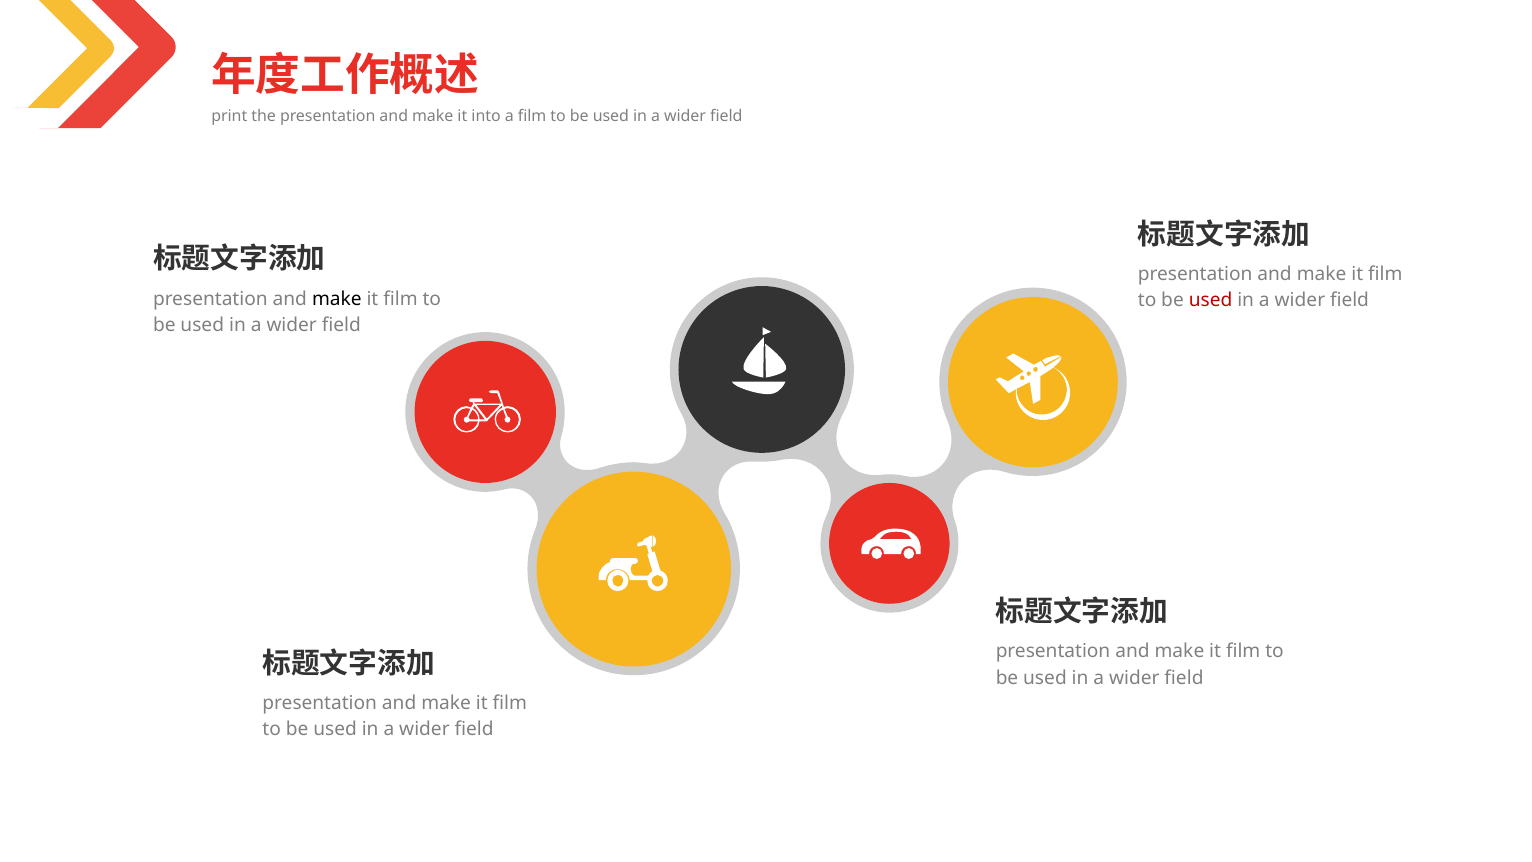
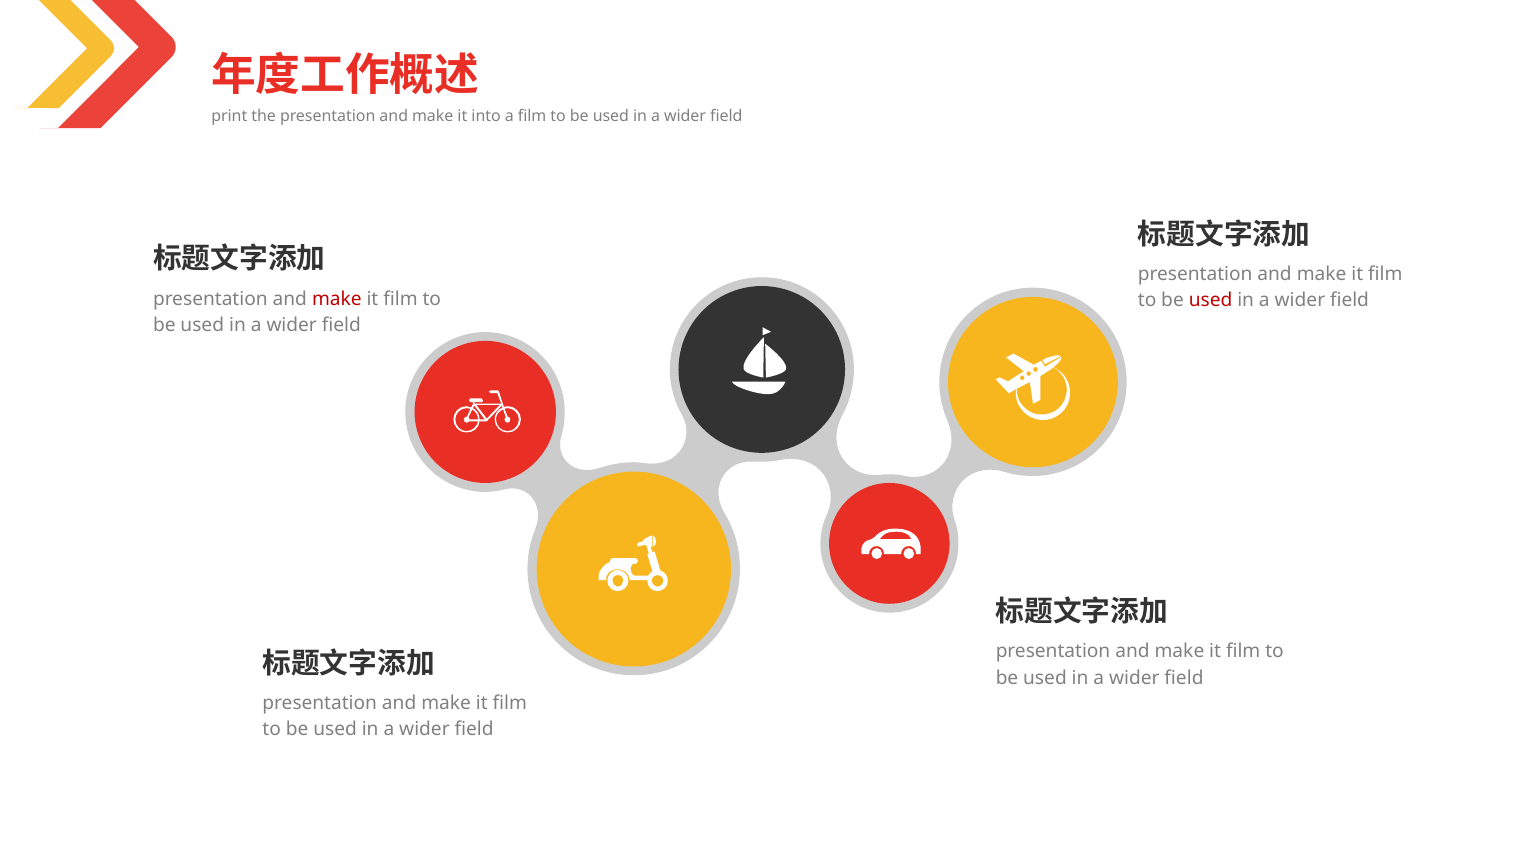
make colour: black -> red (337, 299)
